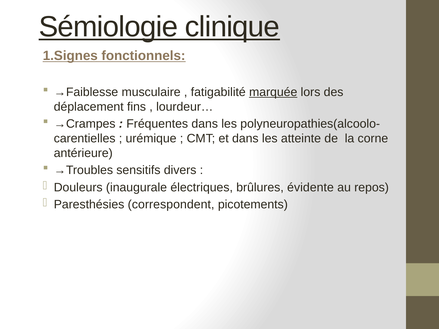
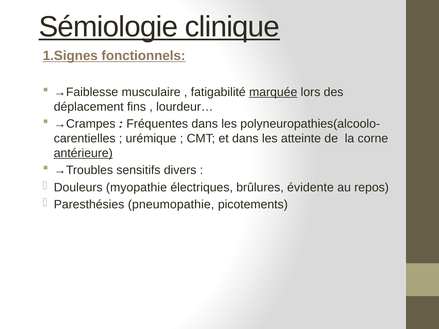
antérieure underline: none -> present (83, 153)
inaugurale: inaugurale -> myopathie (136, 187)
correspondent: correspondent -> pneumopathie (171, 205)
